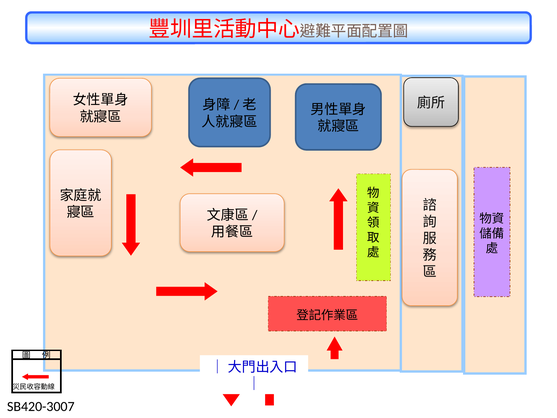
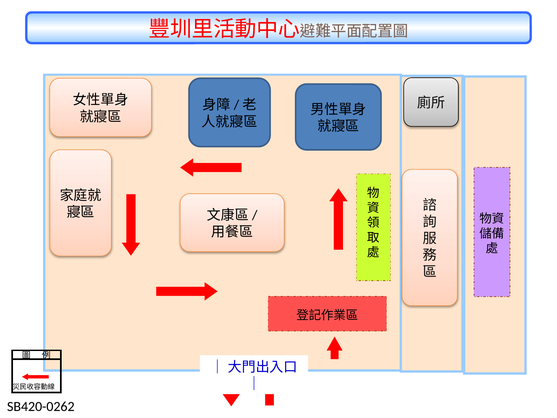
SB420-3007: SB420-3007 -> SB420-0262 (41, 406)
